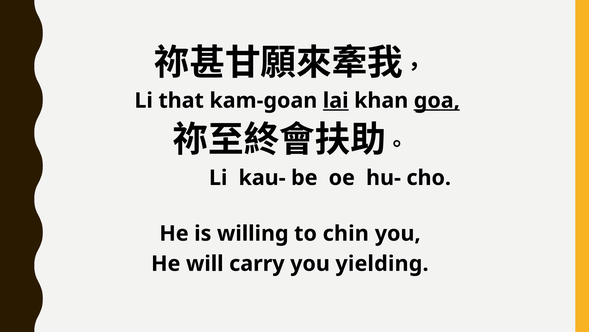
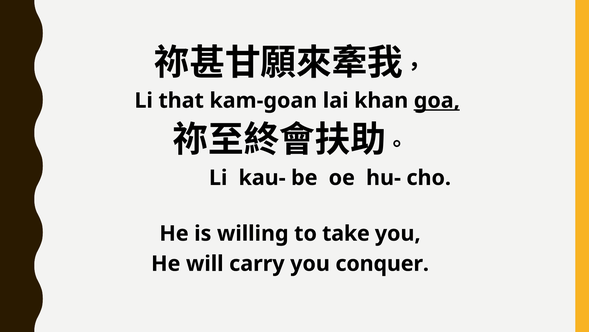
lai underline: present -> none (336, 100)
chin: chin -> take (346, 233)
yielding: yielding -> conquer (382, 263)
